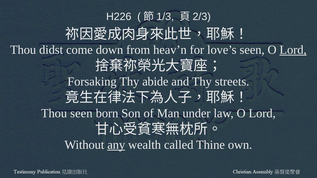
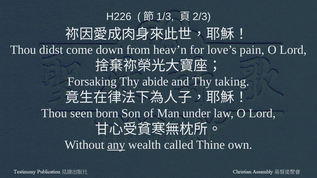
love’s seen: seen -> pain (252, 50)
Lord underline: present -> none (293, 50)
streets: streets -> taking (232, 82)
